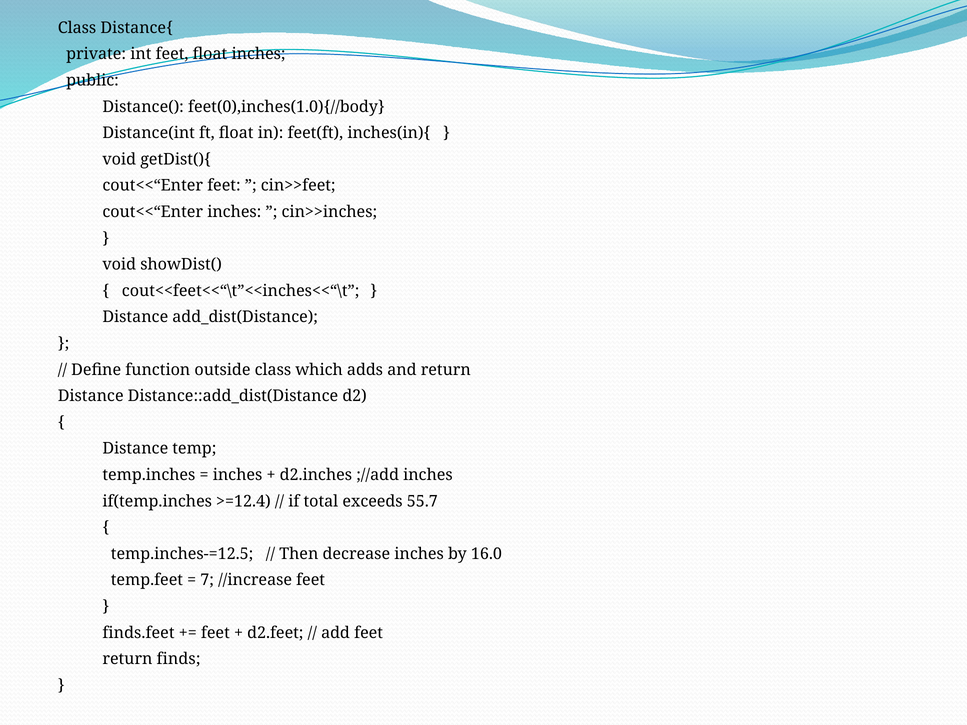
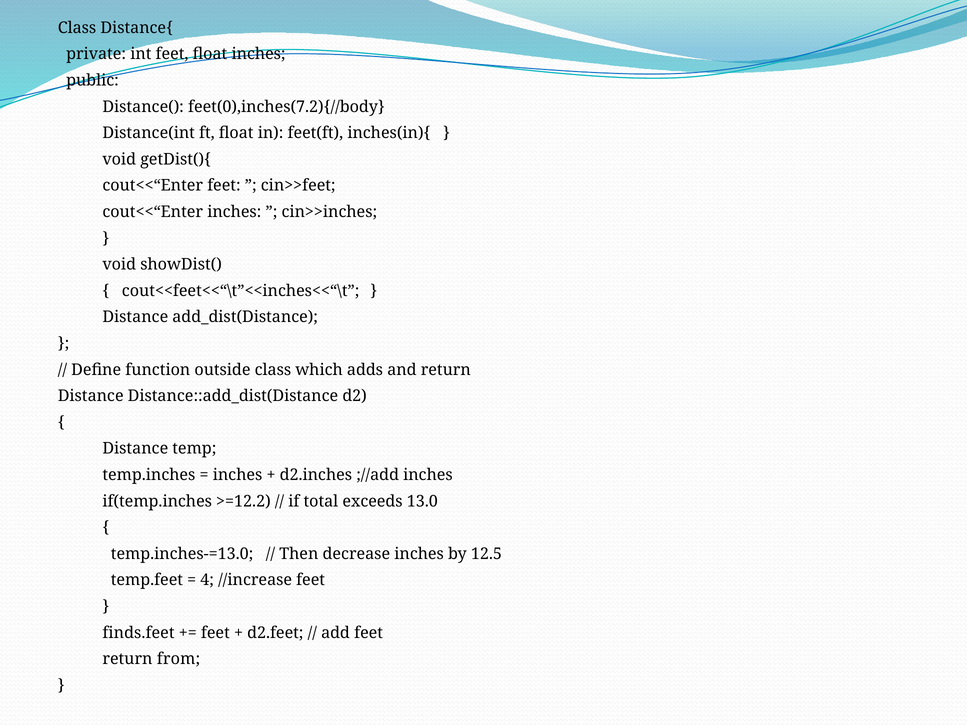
feet(0),inches(1.0){//body: feet(0),inches(1.0){//body -> feet(0),inches(7.2){//body (286, 107)
>=12.4: >=12.4 -> >=12.2 (243, 501)
55.7: 55.7 -> 13.0 (422, 501)
temp.inches-=12.5: temp.inches-=12.5 -> temp.inches-=13.0 (182, 554)
16.0: 16.0 -> 12.5 (486, 554)
7: 7 -> 4 (207, 580)
finds: finds -> from (179, 659)
